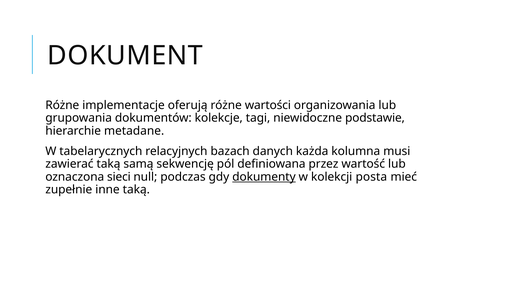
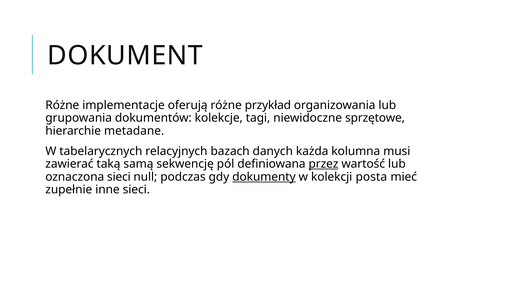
wartości: wartości -> przykład (268, 105)
podstawie: podstawie -> sprzętowe (375, 118)
przez underline: none -> present (324, 164)
inne taką: taką -> sieci (136, 189)
